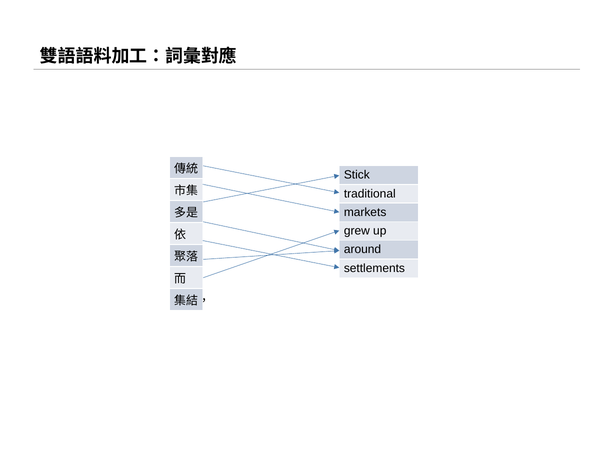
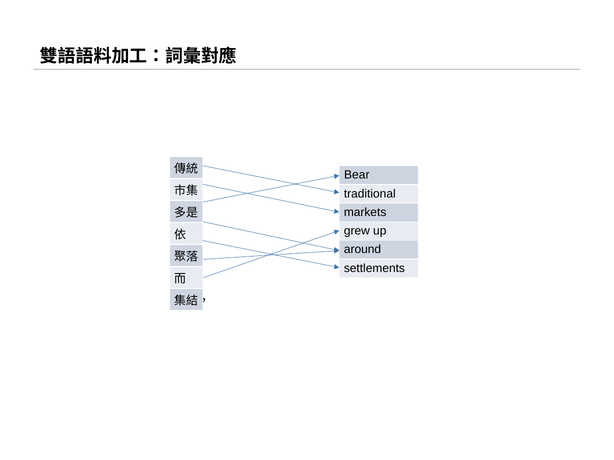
Stick: Stick -> Bear (357, 175)
